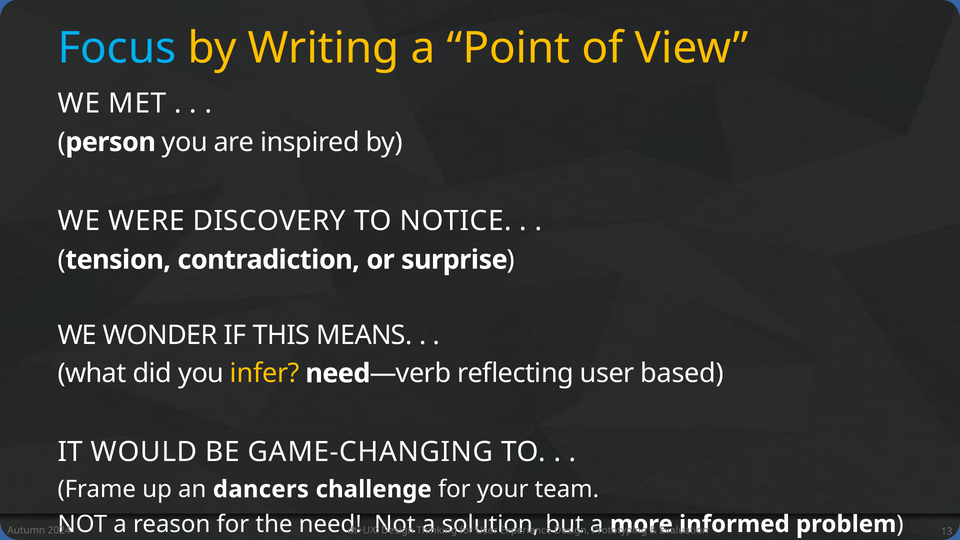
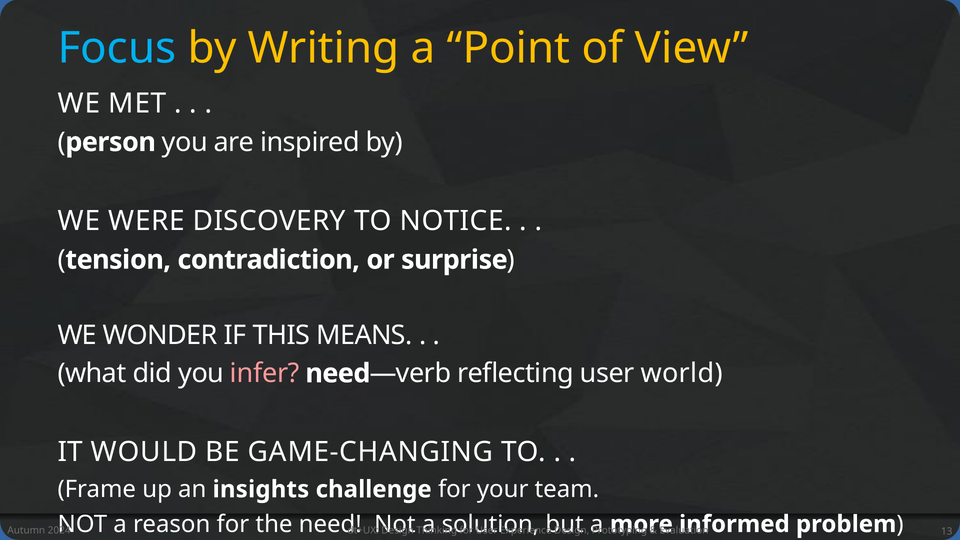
infer colour: yellow -> pink (265, 373)
based: based -> world (682, 373)
dancers: dancers -> insights (261, 489)
